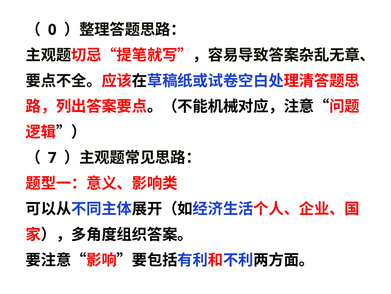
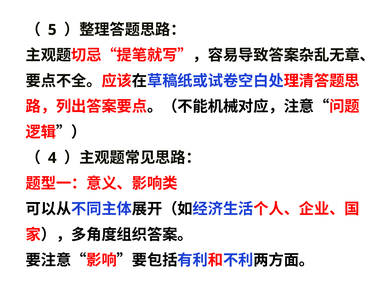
0: 0 -> 5 (52, 30)
7: 7 -> 4 (52, 157)
